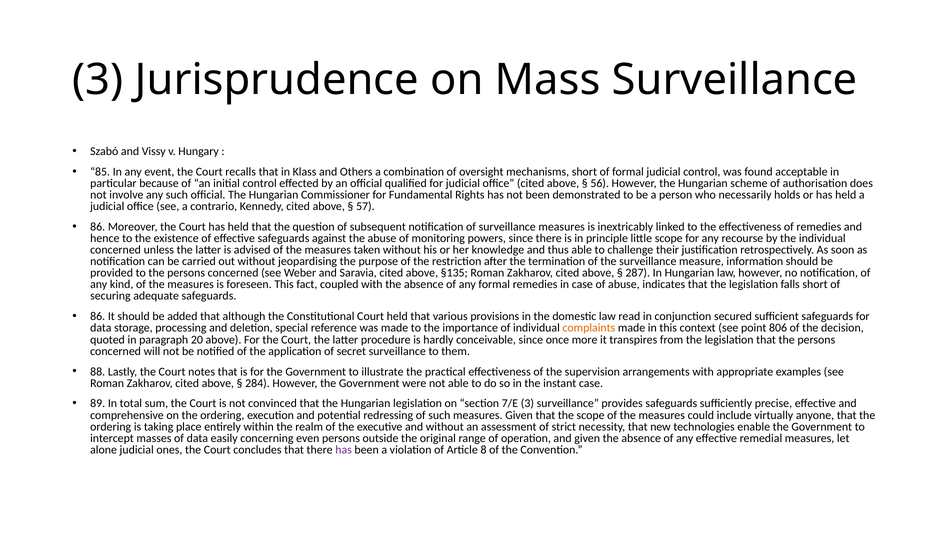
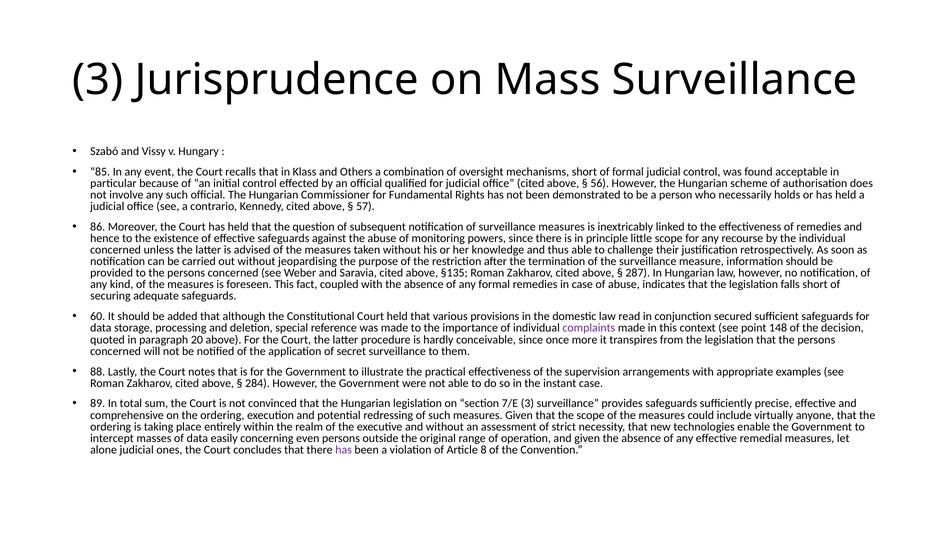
86: 86 -> 60 (98, 316)
complaints colour: orange -> purple (589, 328)
806: 806 -> 148 (778, 328)
